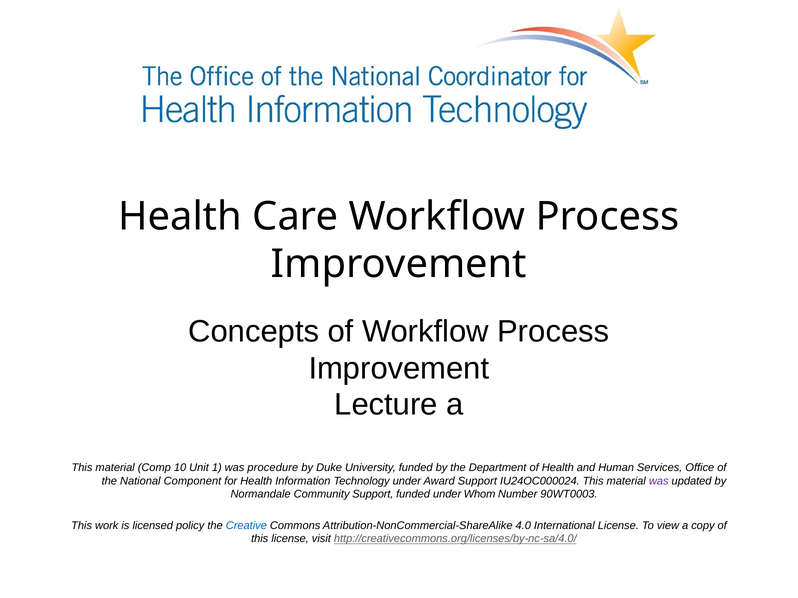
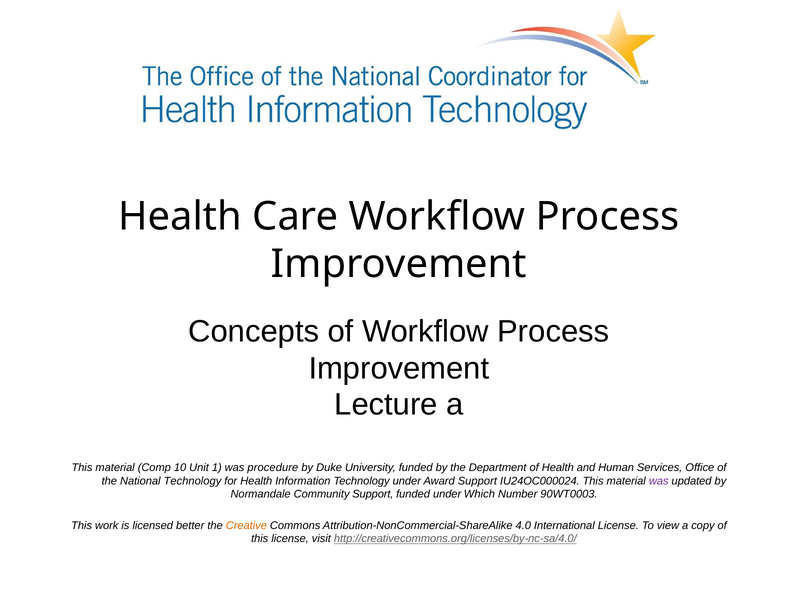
National Component: Component -> Technology (192, 481)
Whom: Whom -> Which (479, 495)
policy: policy -> better (190, 526)
Creative colour: blue -> orange (246, 526)
